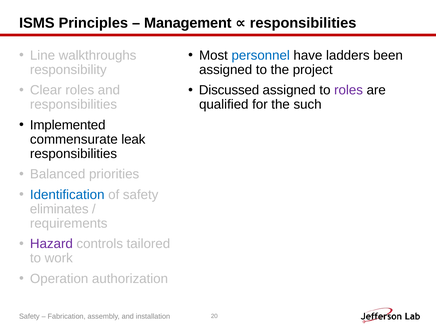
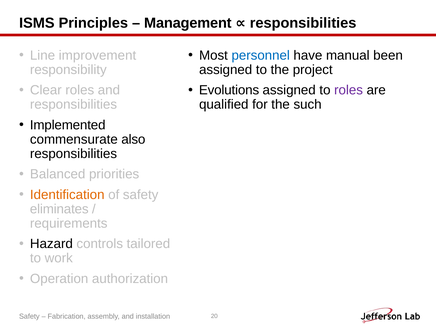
walkthroughs: walkthroughs -> improvement (97, 55)
ladders: ladders -> manual (348, 55)
Discussed: Discussed -> Evolutions (229, 90)
leak: leak -> also (133, 139)
Identification colour: blue -> orange (67, 195)
Hazard colour: purple -> black (51, 244)
